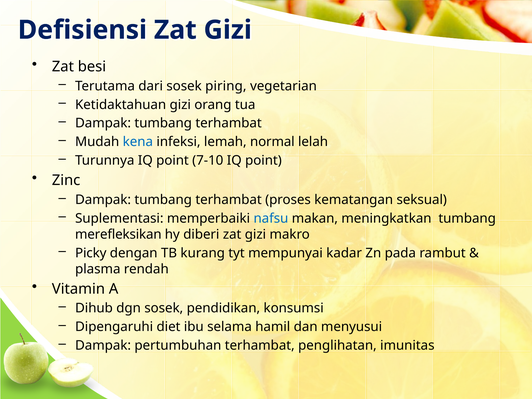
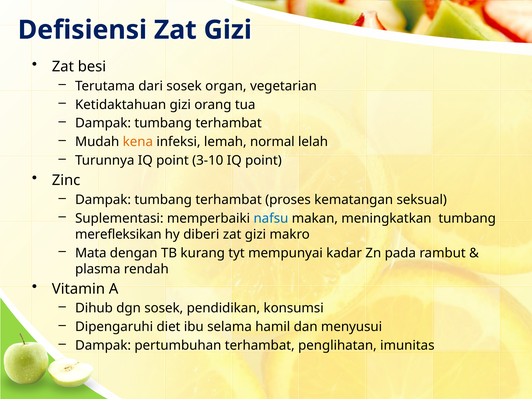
piring: piring -> organ (226, 86)
kena colour: blue -> orange (138, 142)
7-10: 7-10 -> 3-10 (208, 160)
Picky: Picky -> Mata (91, 253)
